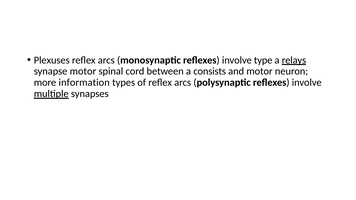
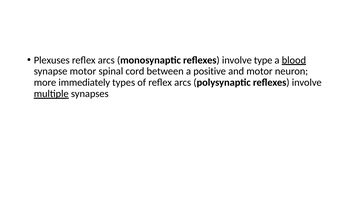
relays: relays -> blood (294, 60)
consists: consists -> positive (210, 71)
information: information -> immediately (84, 83)
